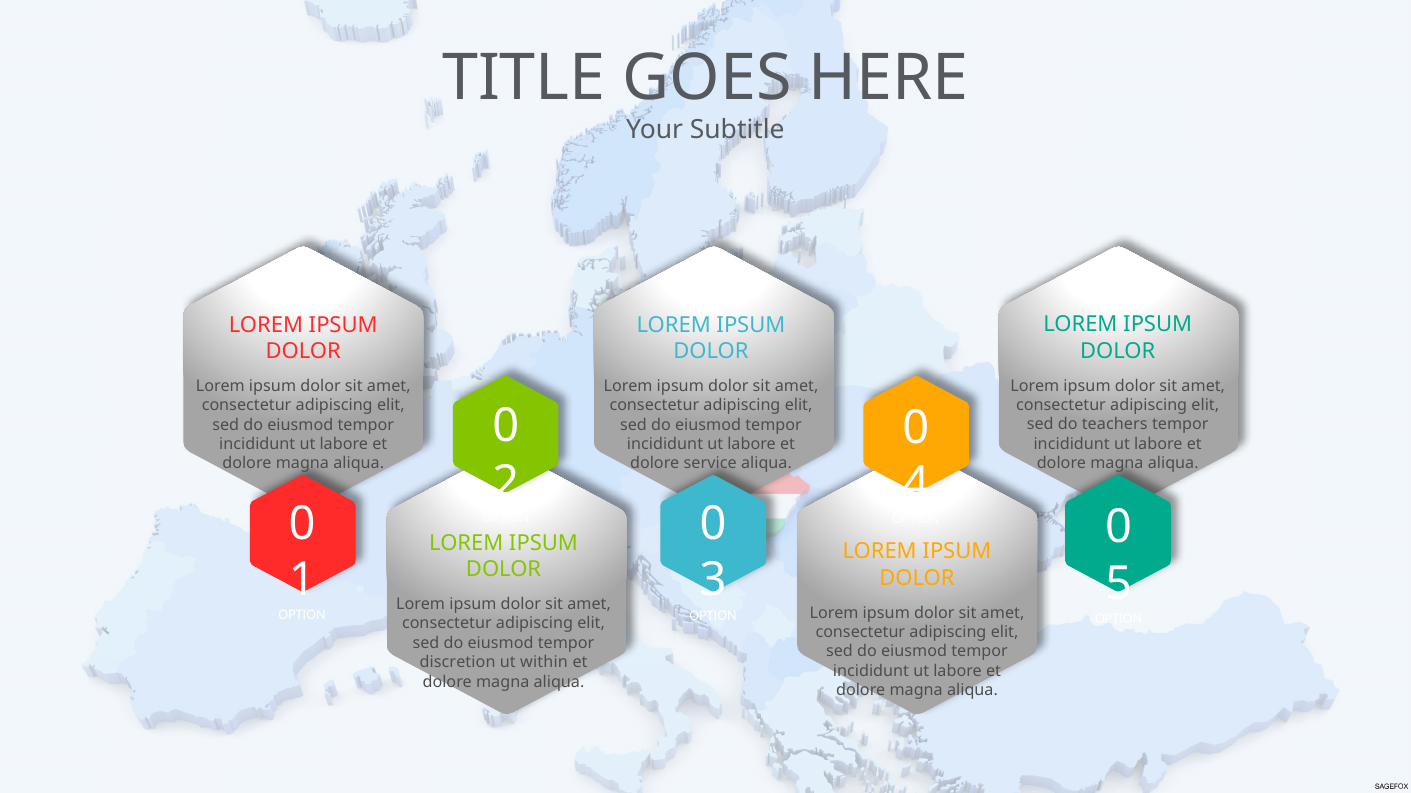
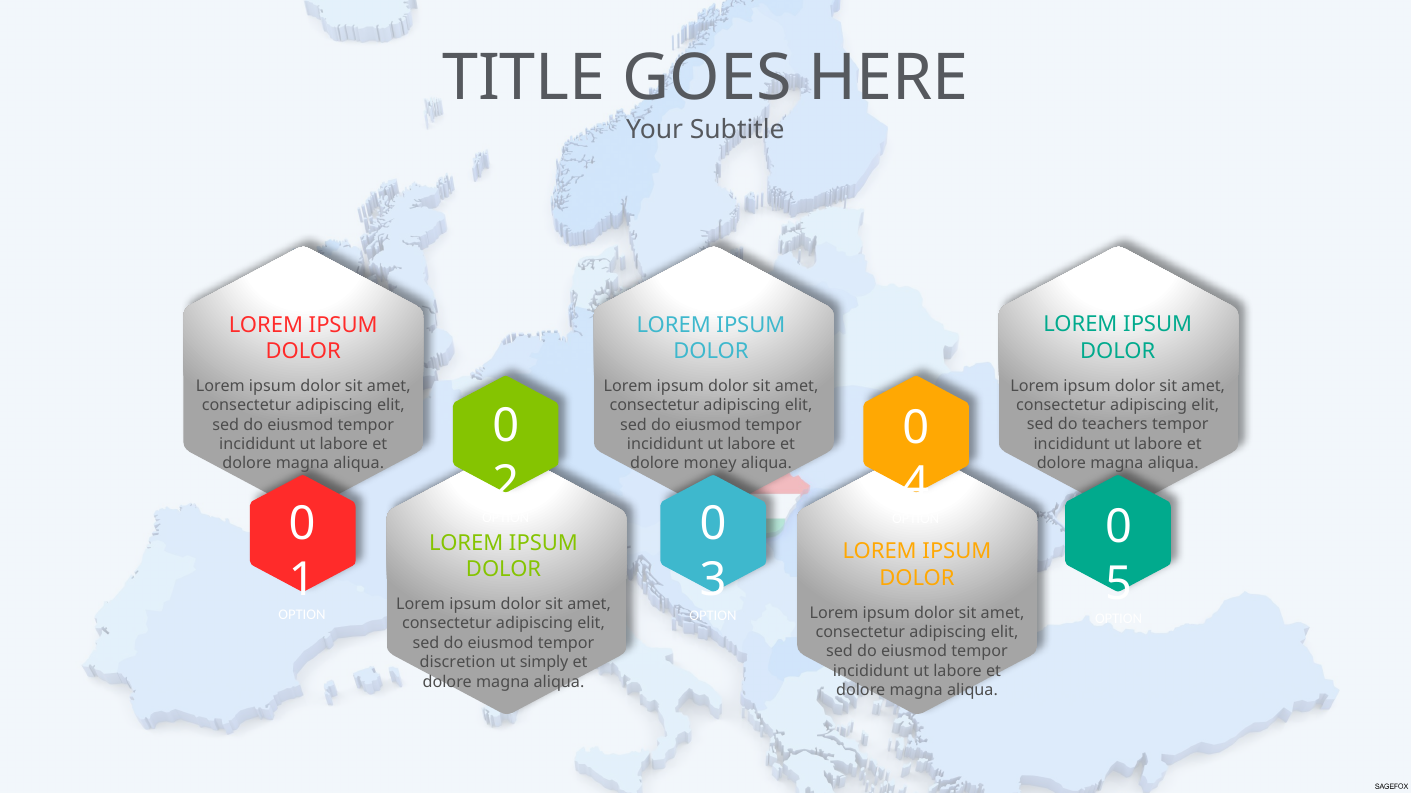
service: service -> money (710, 464)
within: within -> simply (544, 663)
